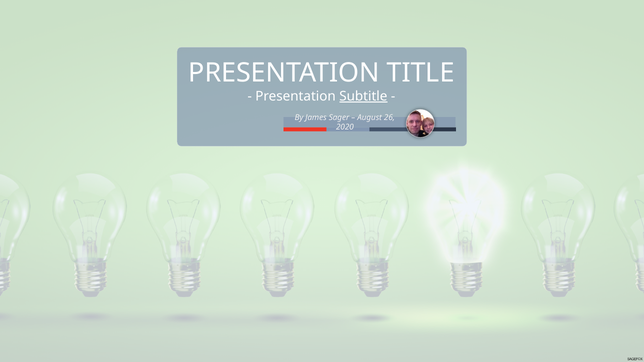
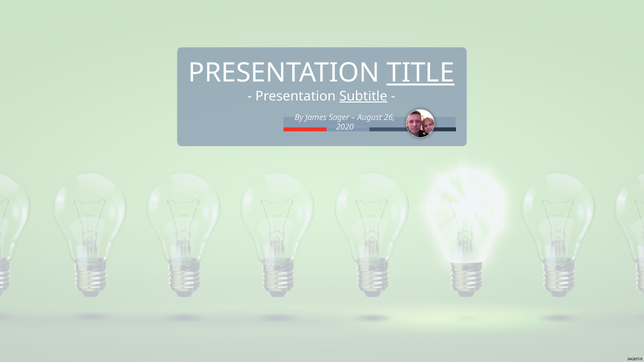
TITLE underline: none -> present (421, 73)
